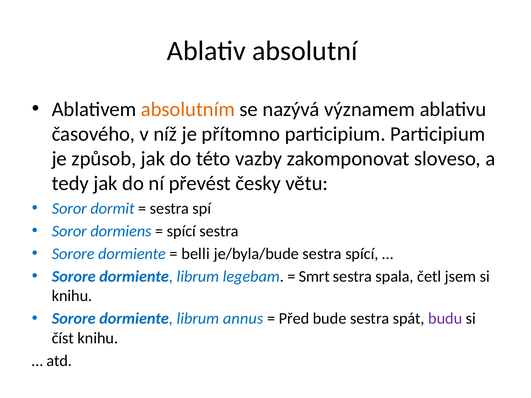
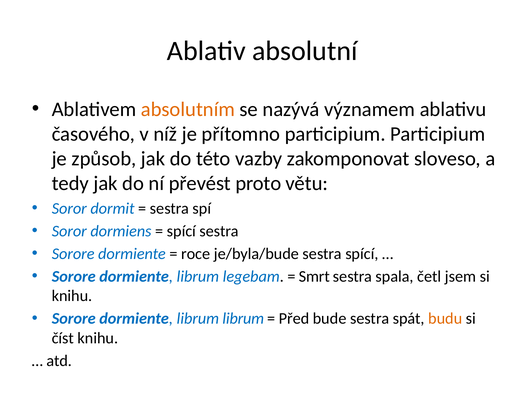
česky: česky -> proto (258, 184)
belli: belli -> roce (196, 254)
librum annus: annus -> librum (243, 319)
budu colour: purple -> orange (445, 319)
